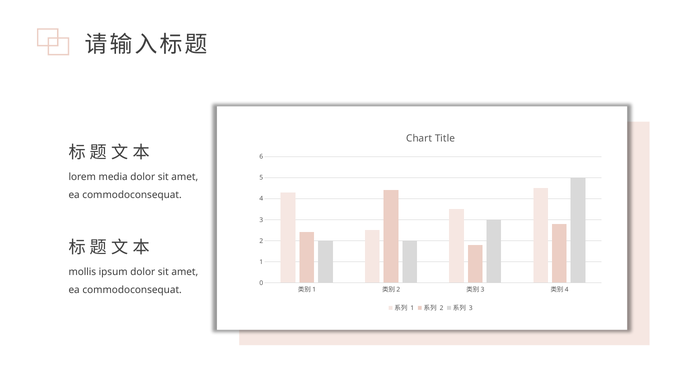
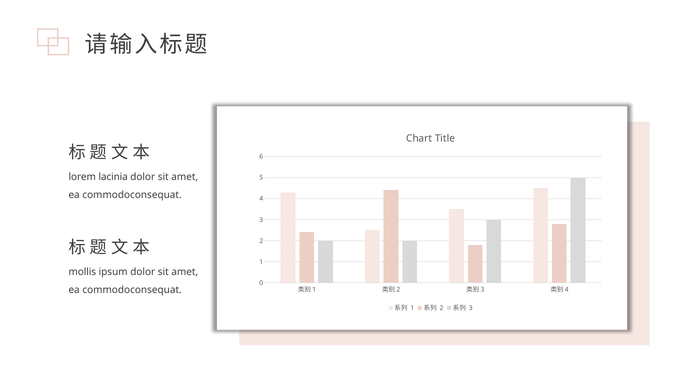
media: media -> lacinia (113, 177)
